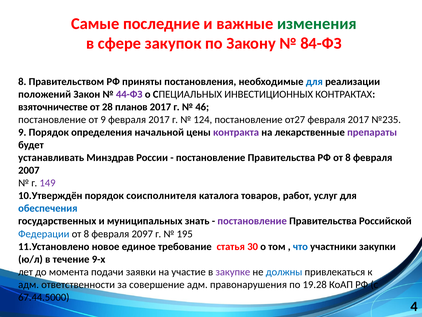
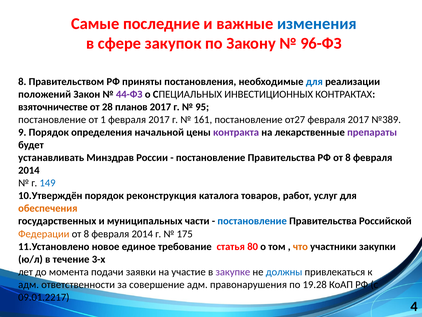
изменения colour: green -> blue (317, 24)
84-ФЗ: 84-ФЗ -> 96-ФЗ (321, 43)
46: 46 -> 95 (202, 107)
от 9: 9 -> 1 (103, 120)
124: 124 -> 161 (203, 120)
№235: №235 -> №389 (386, 120)
2007: 2007 -> 2014 (29, 170)
149 colour: purple -> blue (48, 183)
соисполнителя: соисполнителя -> реконструкция (161, 196)
обеспечения colour: blue -> orange (48, 208)
знать: знать -> части (197, 221)
постановление colour: purple -> blue (252, 221)
Федерации colour: blue -> orange (44, 233)
2097: 2097 -> 2014 (142, 233)
195: 195 -> 175 (185, 233)
30: 30 -> 80 (253, 246)
что colour: blue -> orange (300, 246)
9-х: 9-х -> 3-х (99, 259)
67.44.5000: 67.44.5000 -> 09.01.2217 (44, 297)
